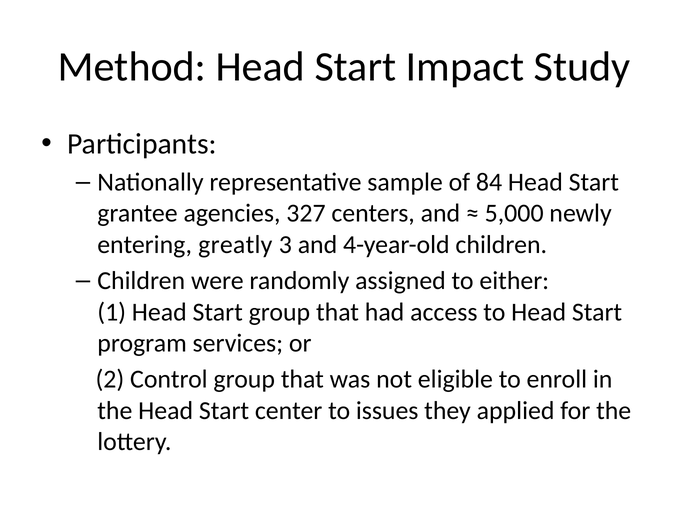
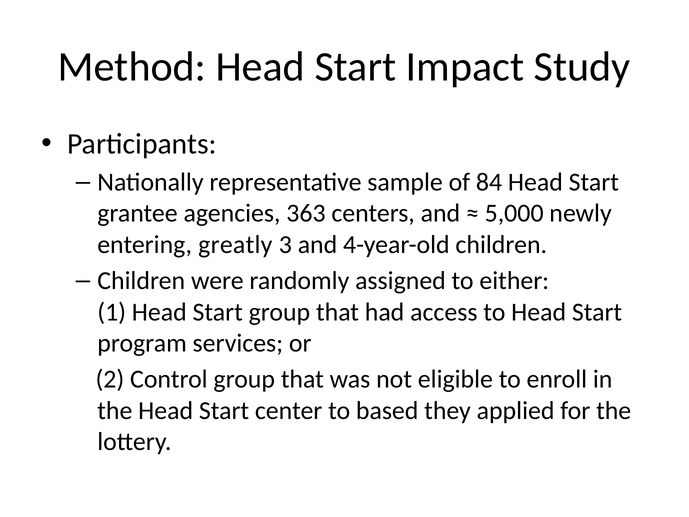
327: 327 -> 363 (306, 213)
issues: issues -> based (387, 410)
